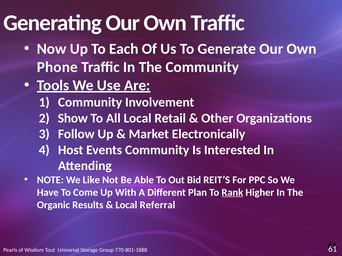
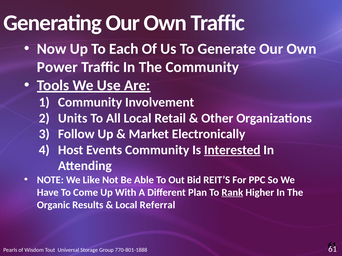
Phone: Phone -> Power (57, 67)
Show: Show -> Units (73, 118)
Interested underline: none -> present (232, 150)
